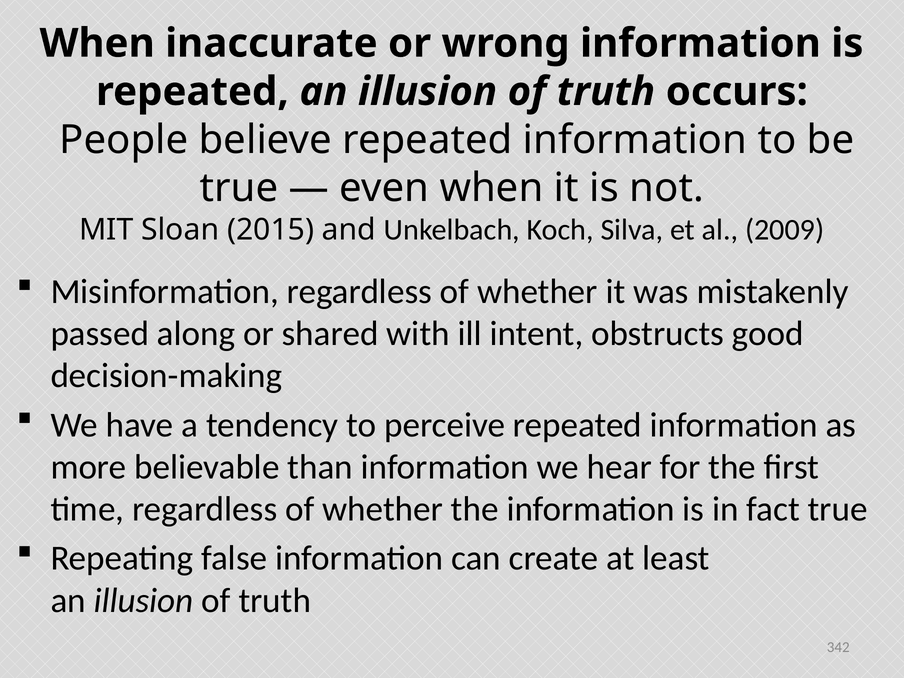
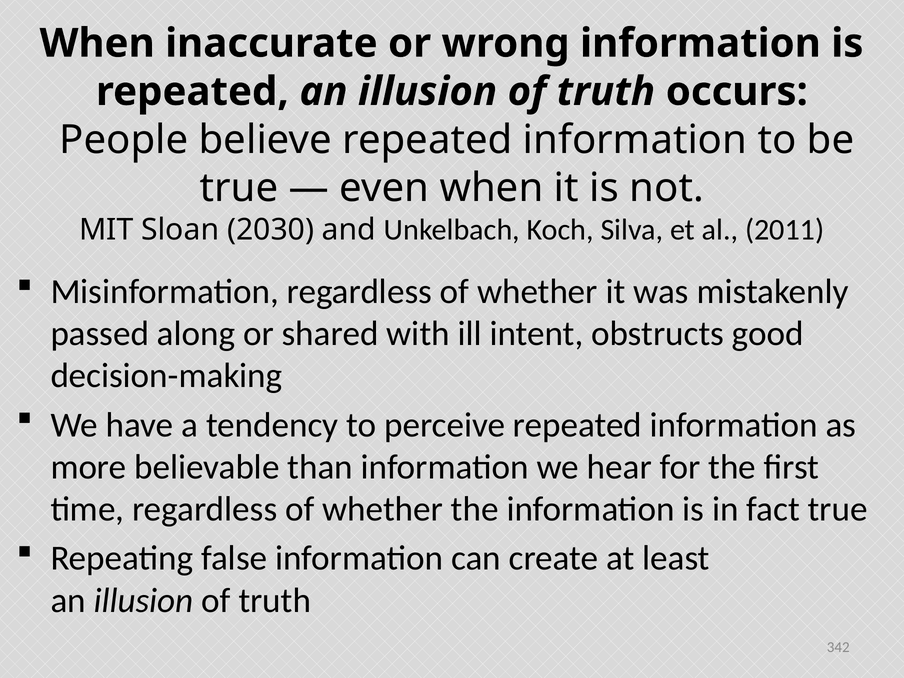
2015: 2015 -> 2030 (271, 230)
2009: 2009 -> 2011 (785, 230)
